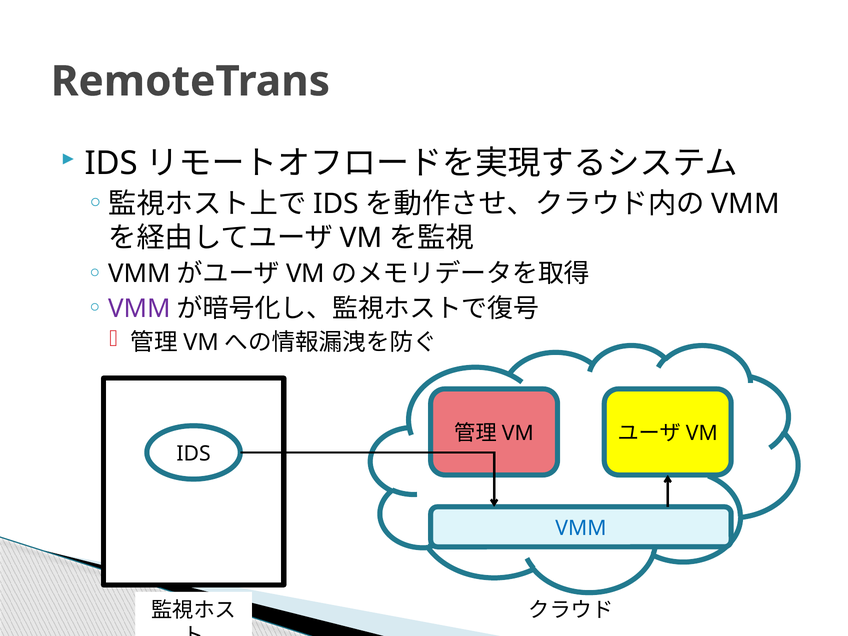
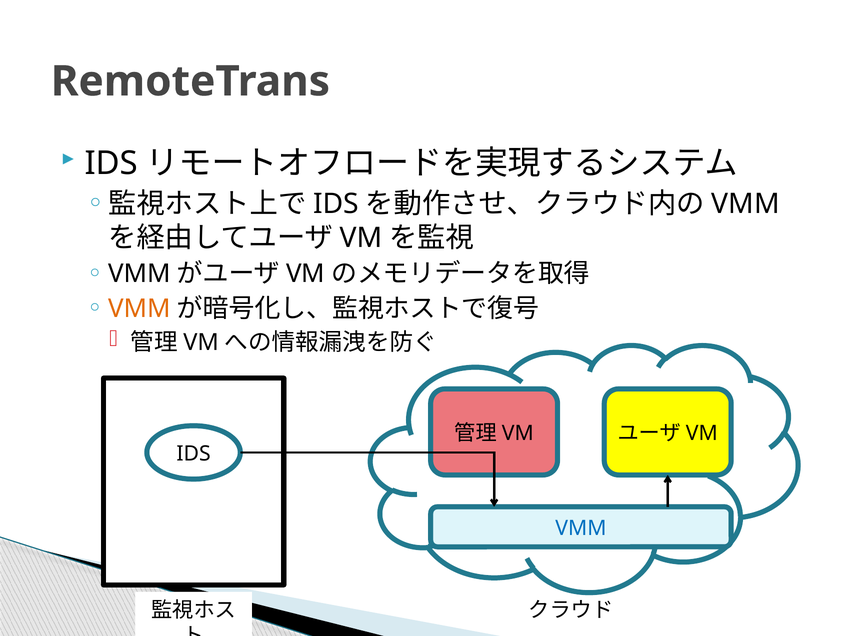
VMM colour: purple -> orange (140, 309)
